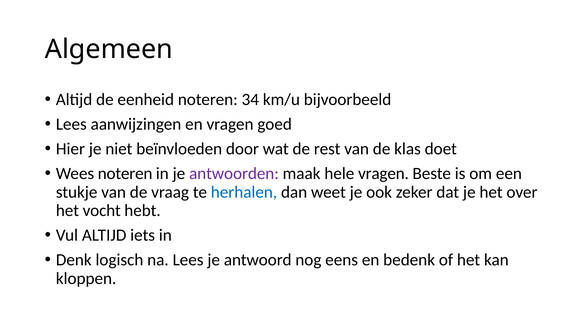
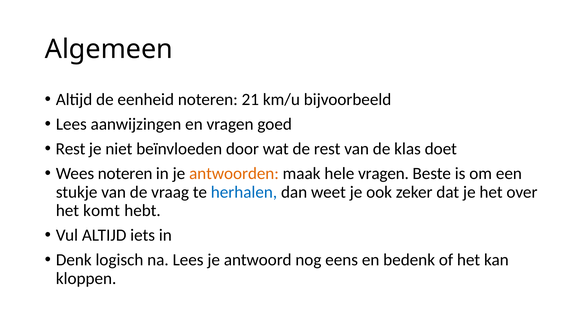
34: 34 -> 21 (250, 99)
Hier: Hier -> Rest (71, 149)
antwoorden colour: purple -> orange (234, 173)
vocht: vocht -> komt (102, 210)
